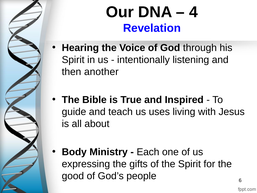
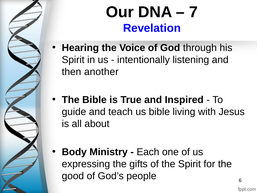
4: 4 -> 7 (193, 12)
us uses: uses -> bible (159, 112)
